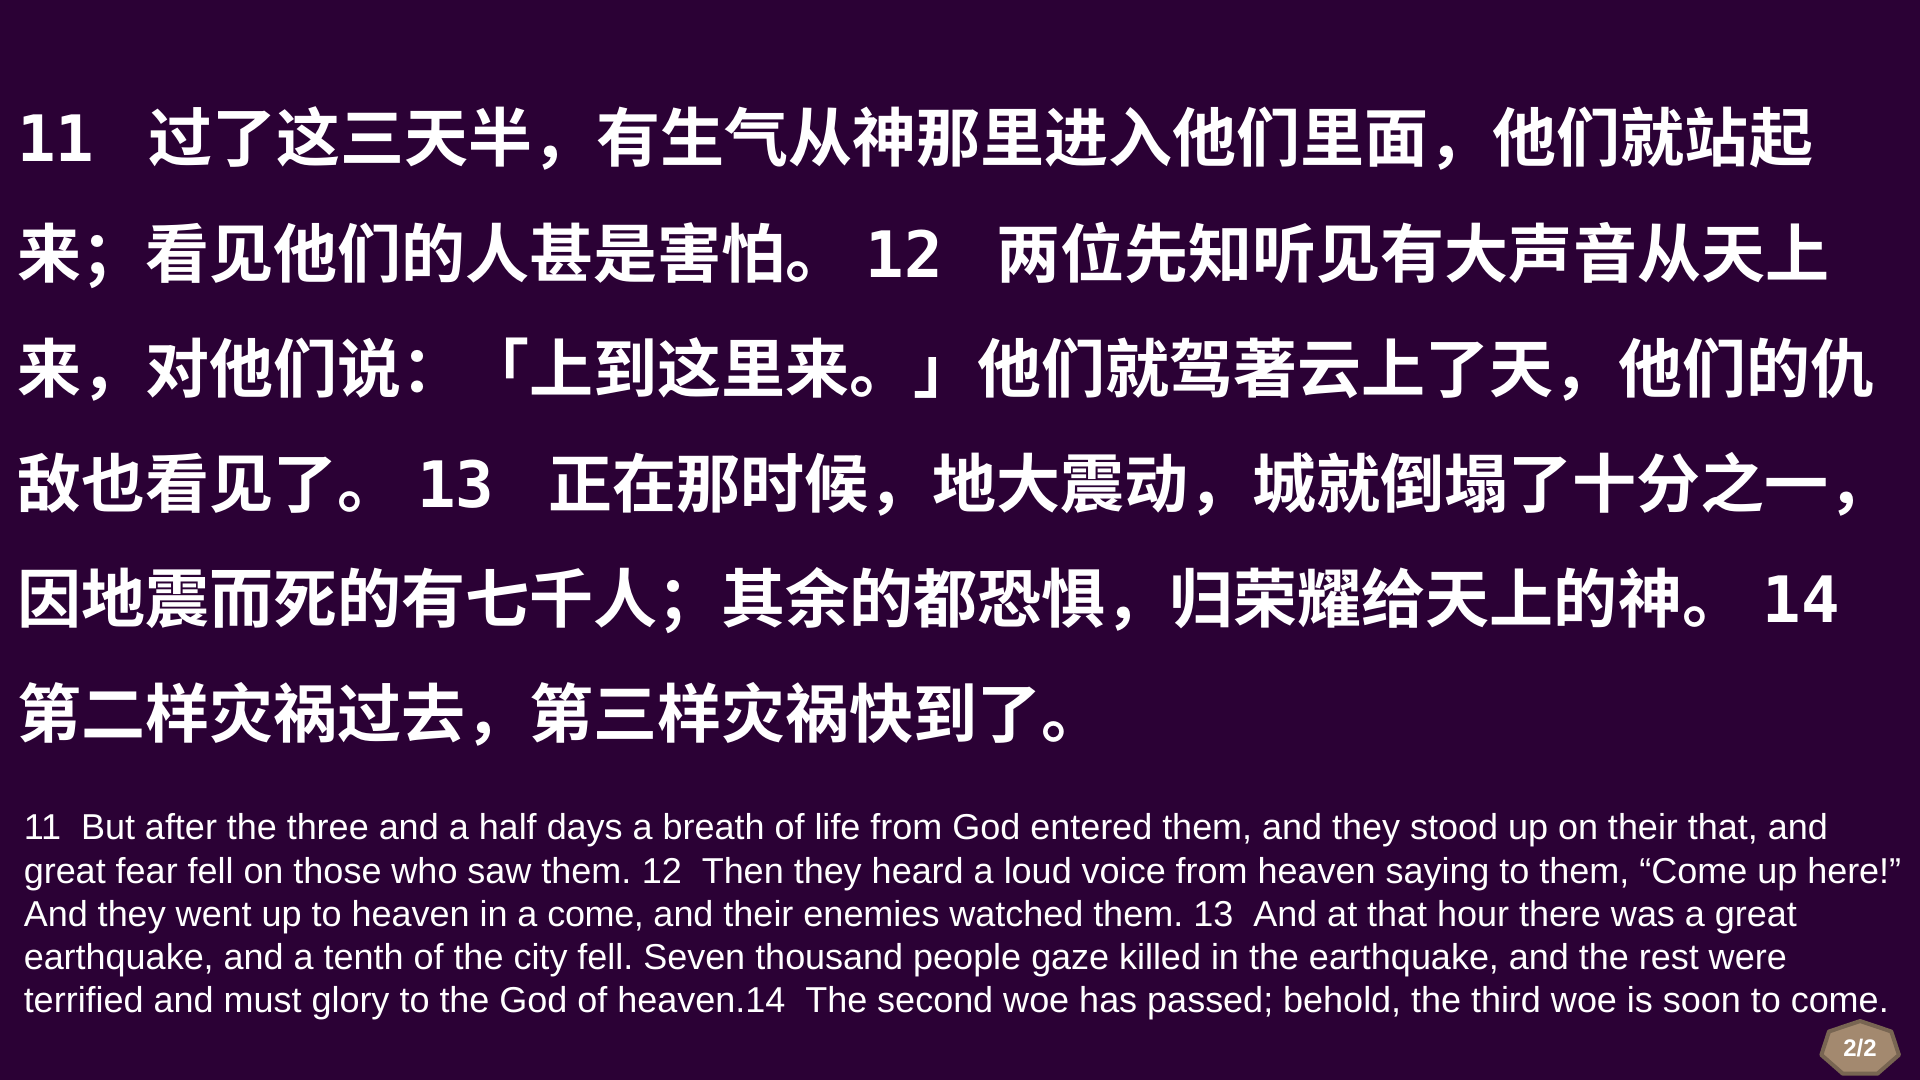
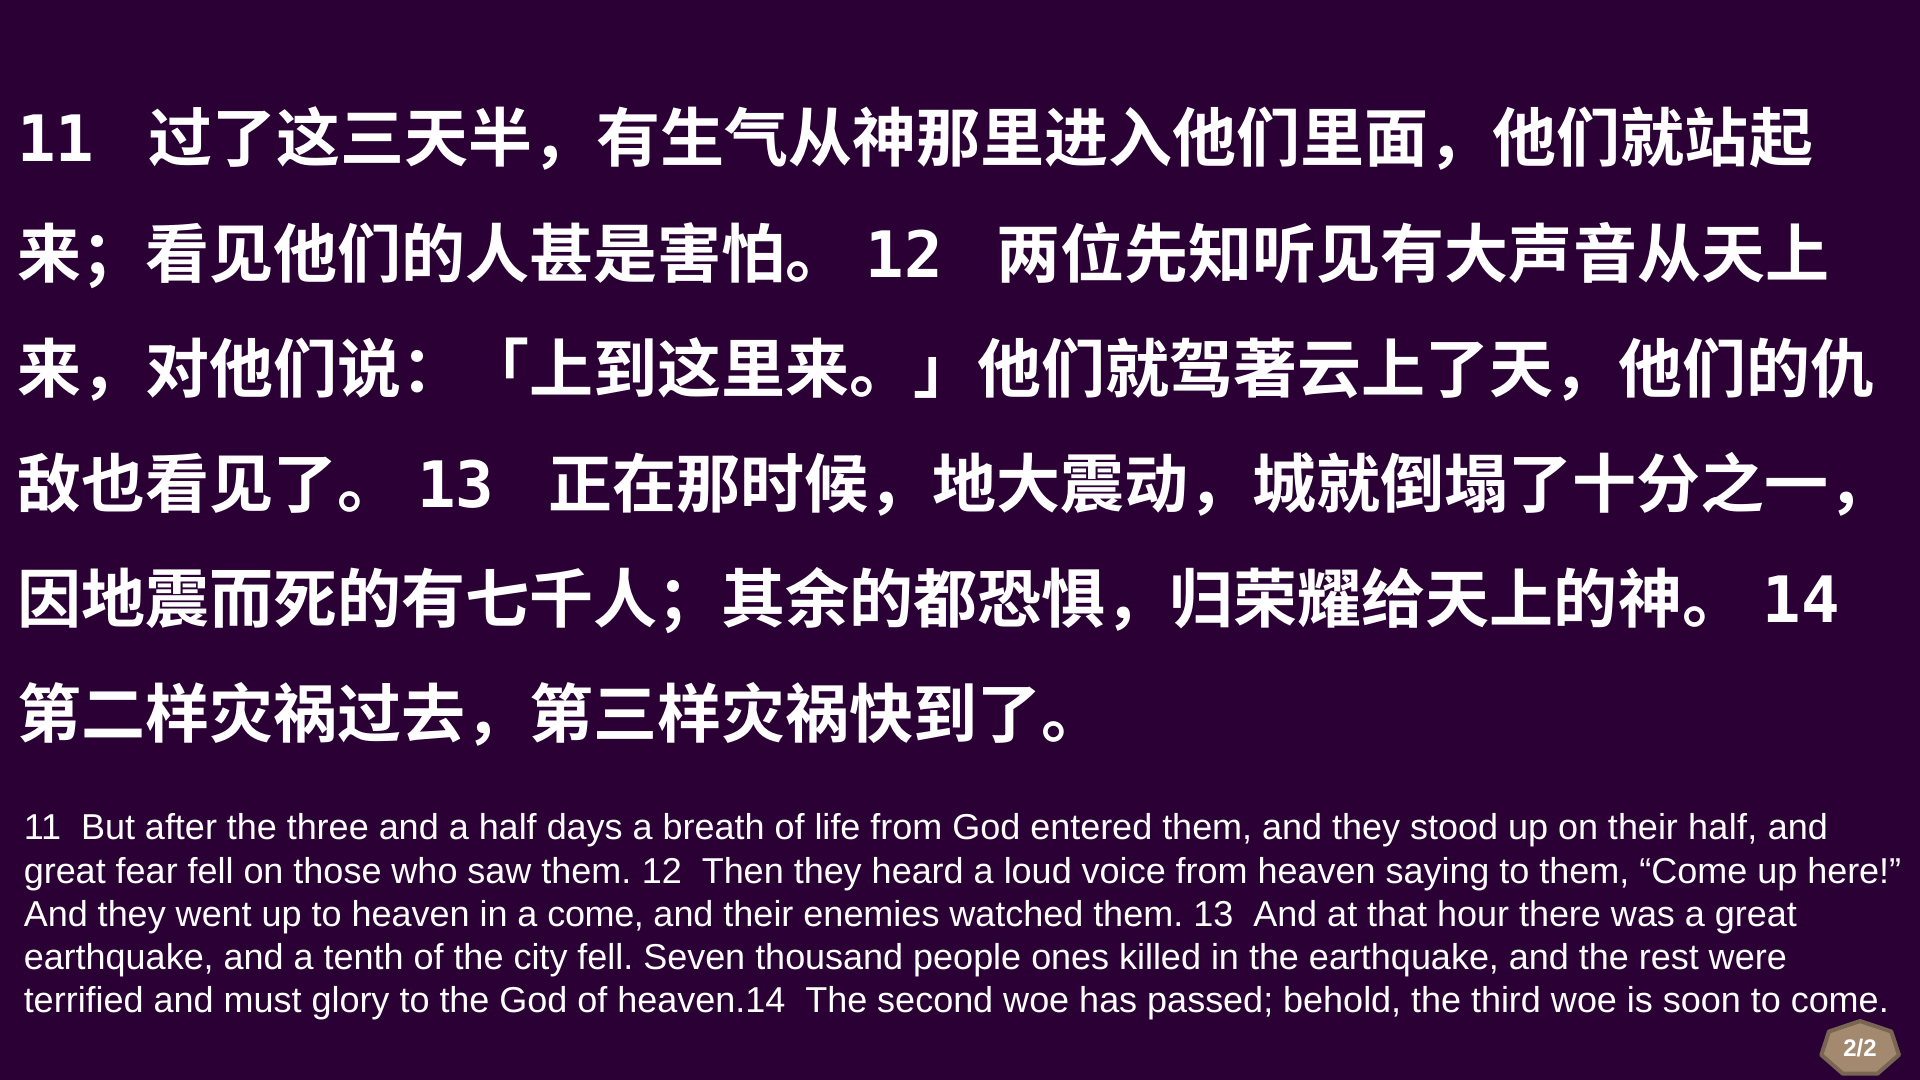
their that: that -> half (1723, 828)
gaze: gaze -> ones (1070, 958)
